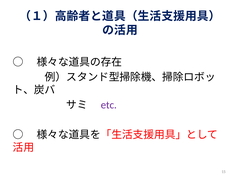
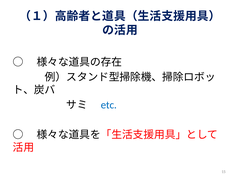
etc colour: purple -> blue (109, 105)
